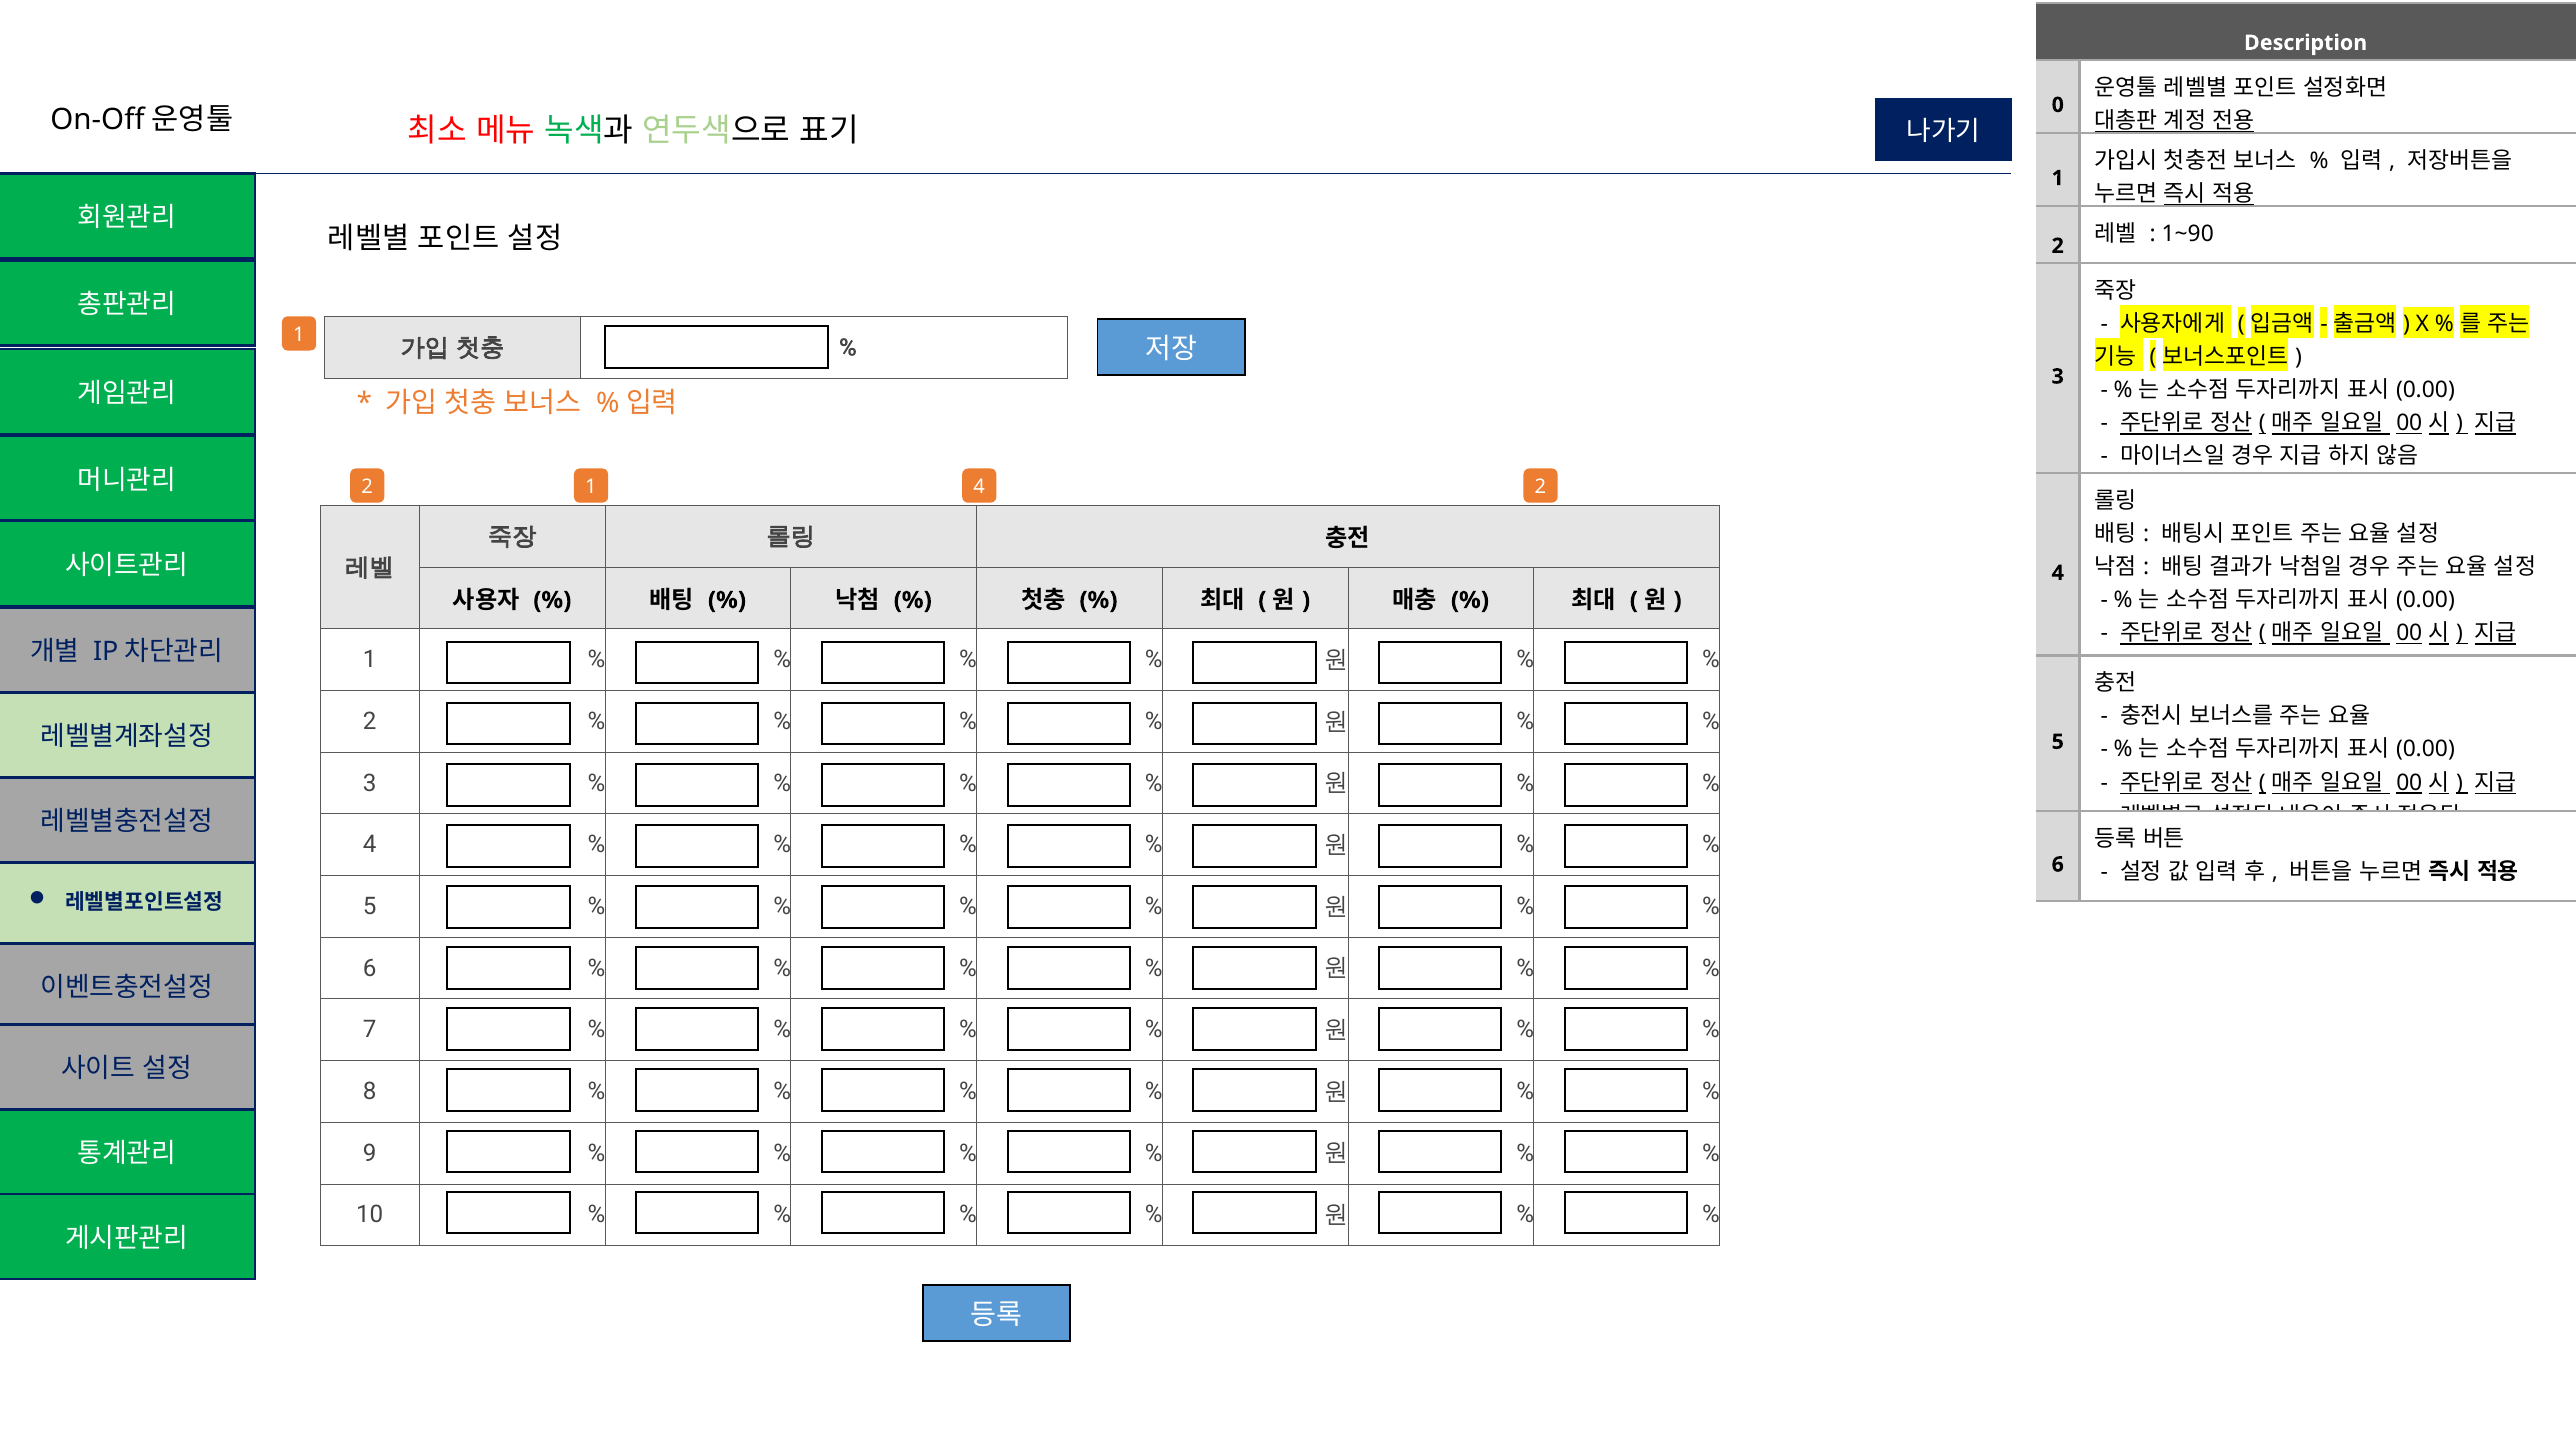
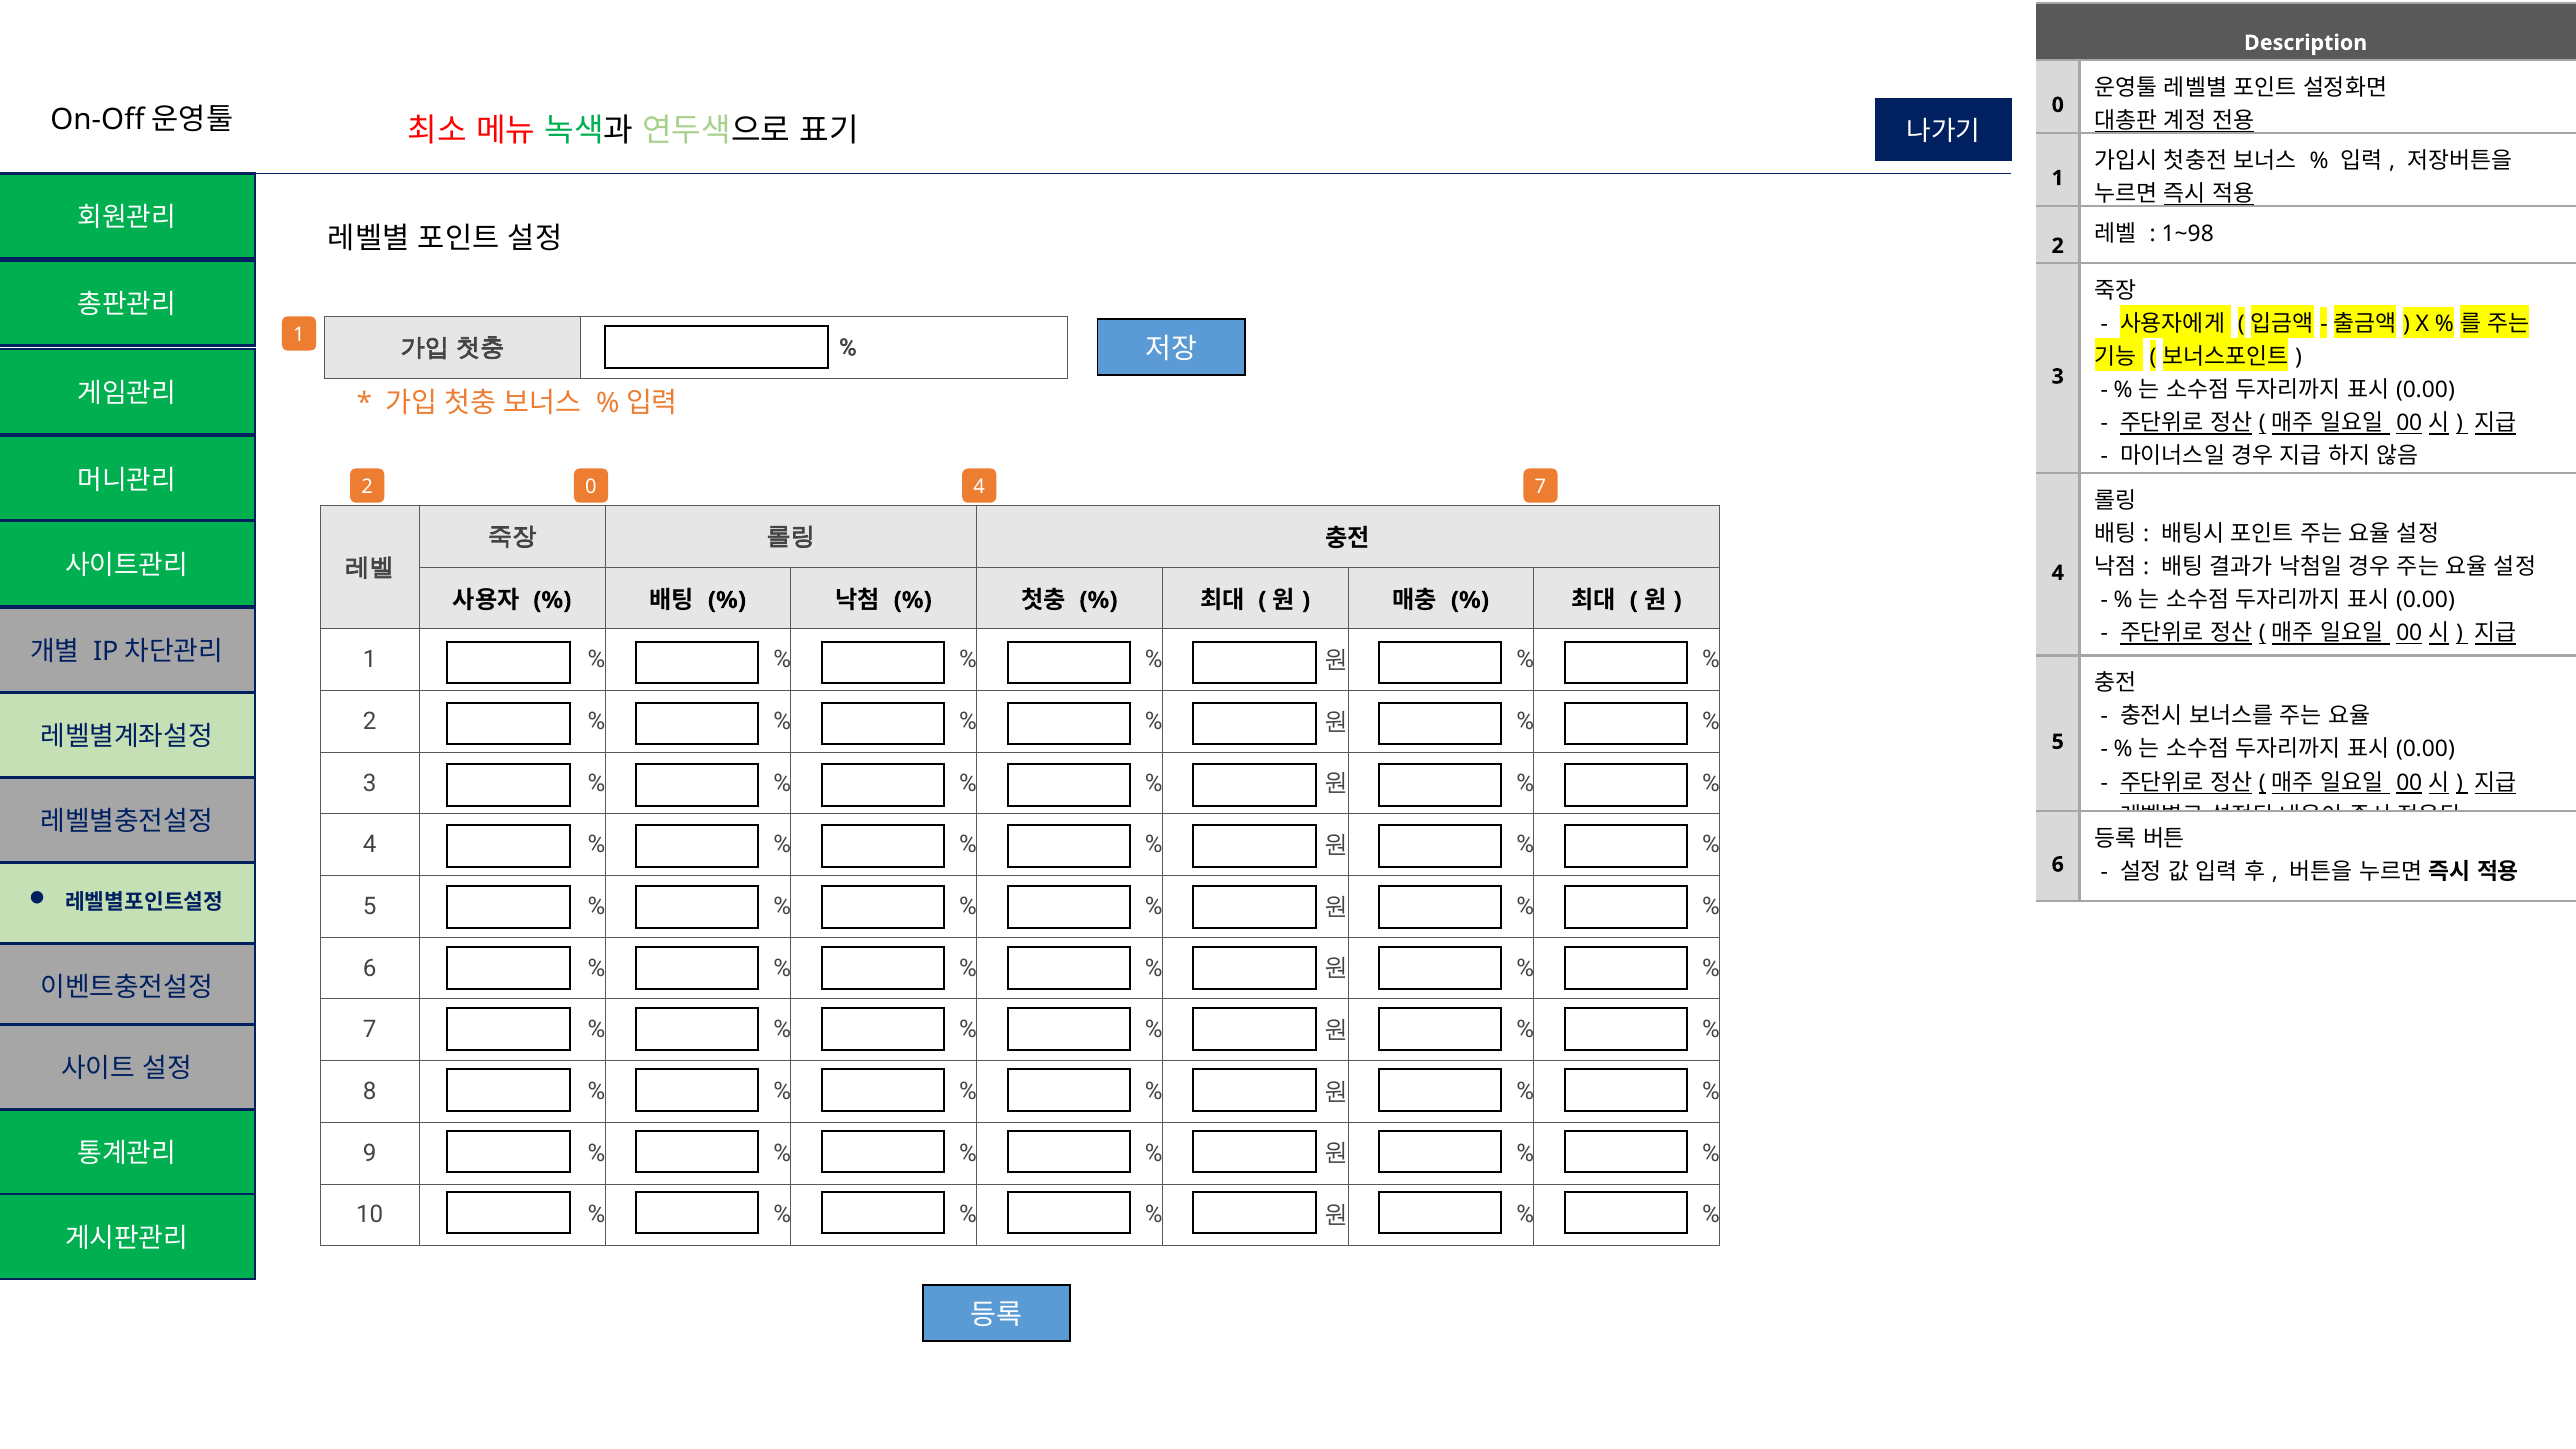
1~90: 1~90 -> 1~98 (2188, 234)
2 1: 1 -> 0 (591, 487)
4 2: 2 -> 7 (1540, 487)
